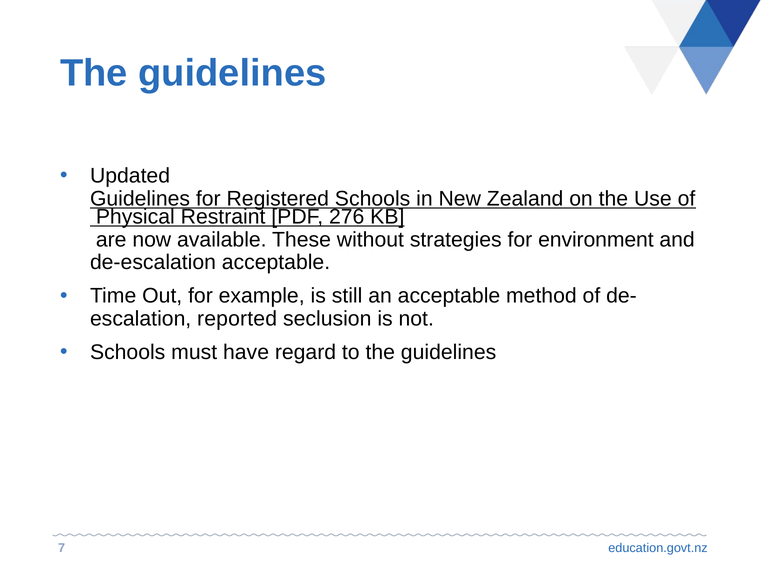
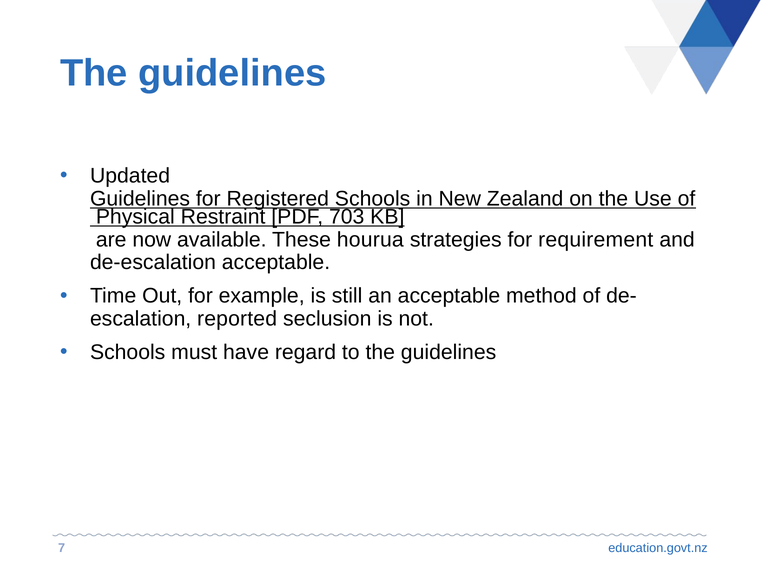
276: 276 -> 703 (347, 217)
without: without -> hourua (370, 240)
environment: environment -> requirement (596, 240)
